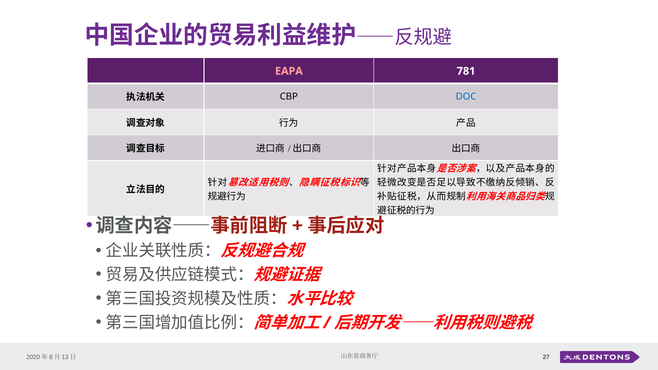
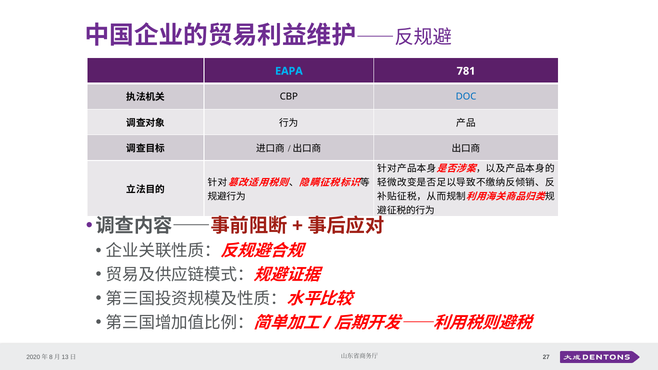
EAPA colour: pink -> light blue (289, 71)
